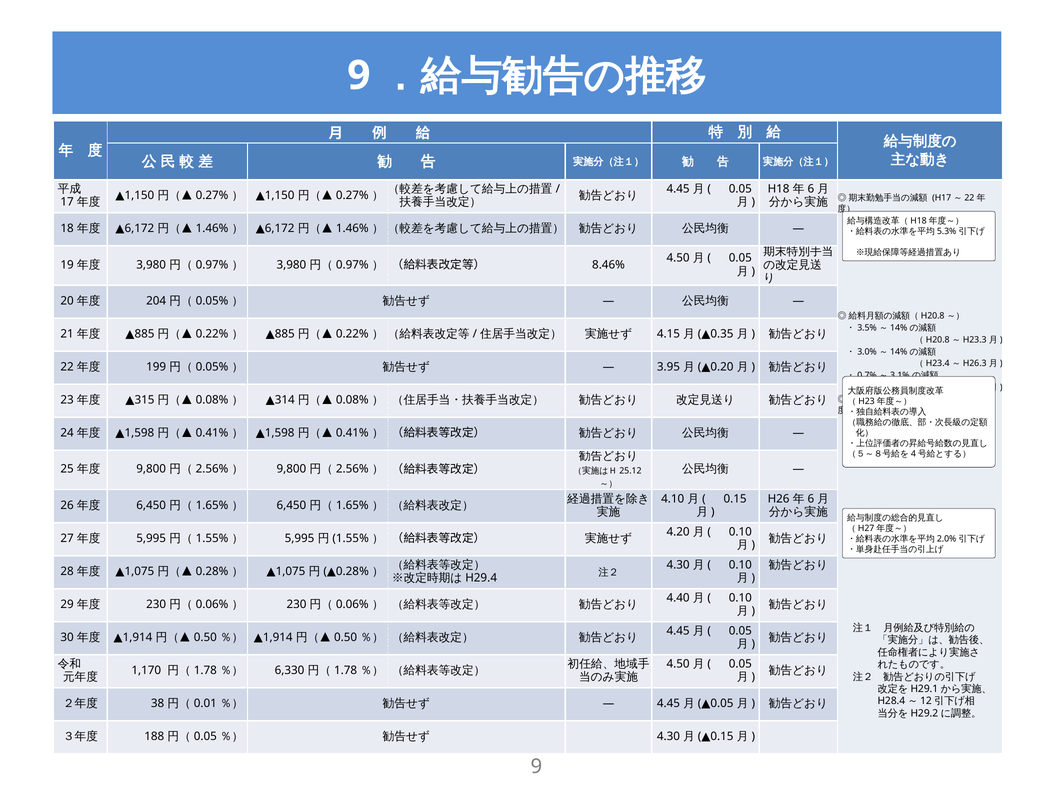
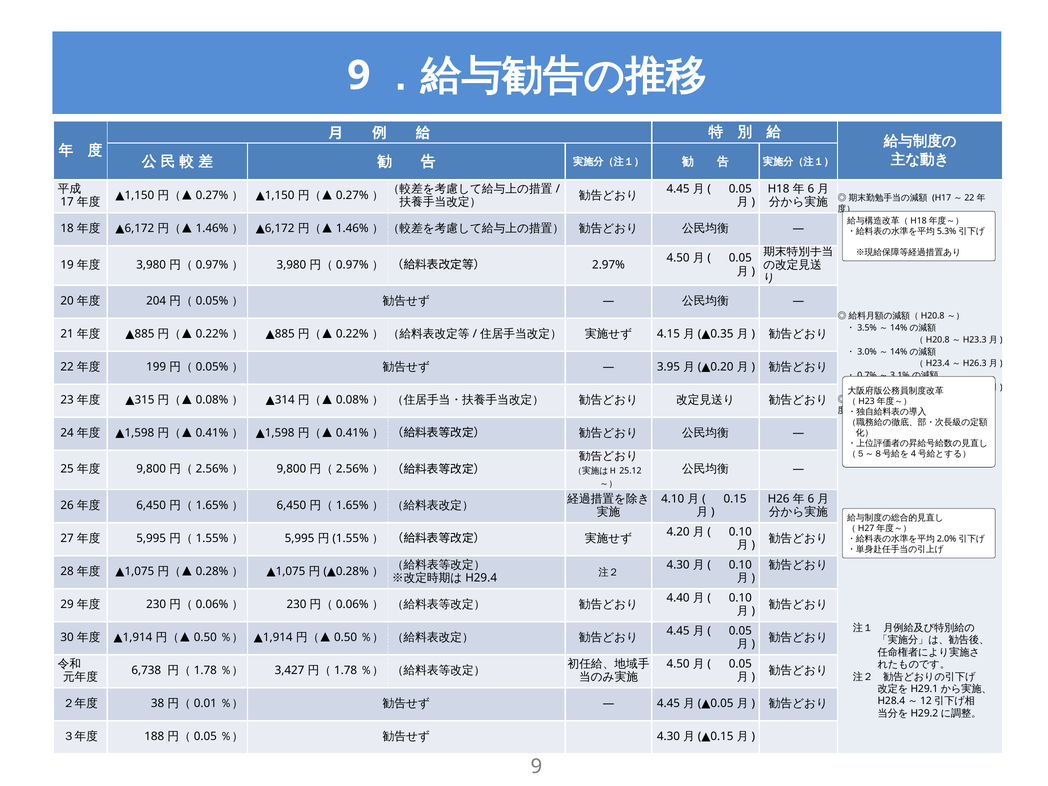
8.46%: 8.46% -> 2.97% (608, 265)
1,170: 1,170 -> 6,738 (146, 670)
6,330: 6,330 -> 3,427 (290, 670)
